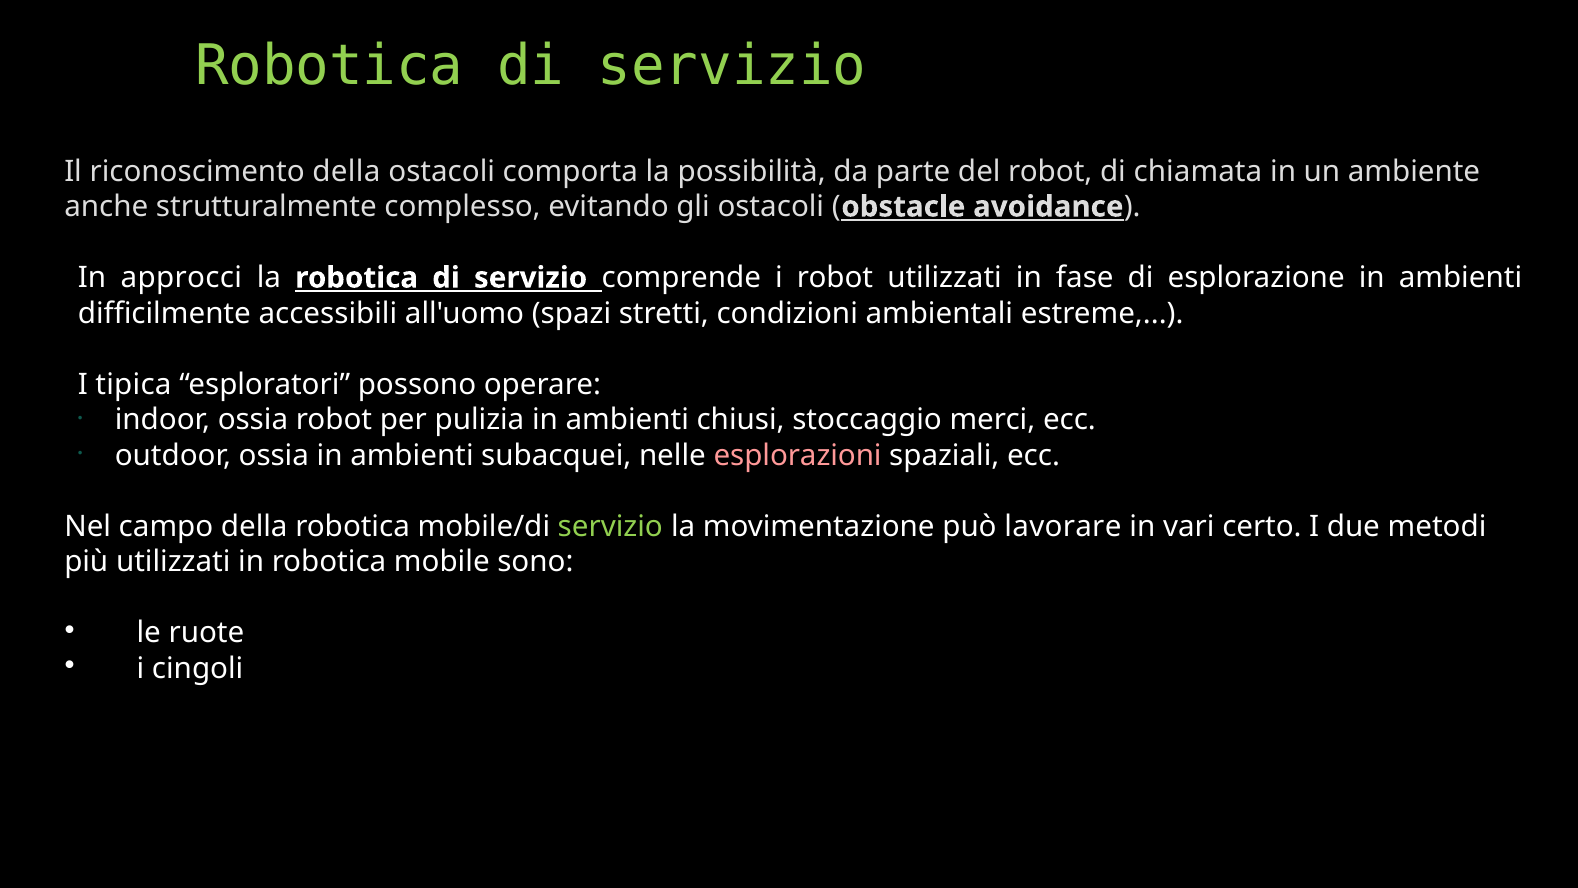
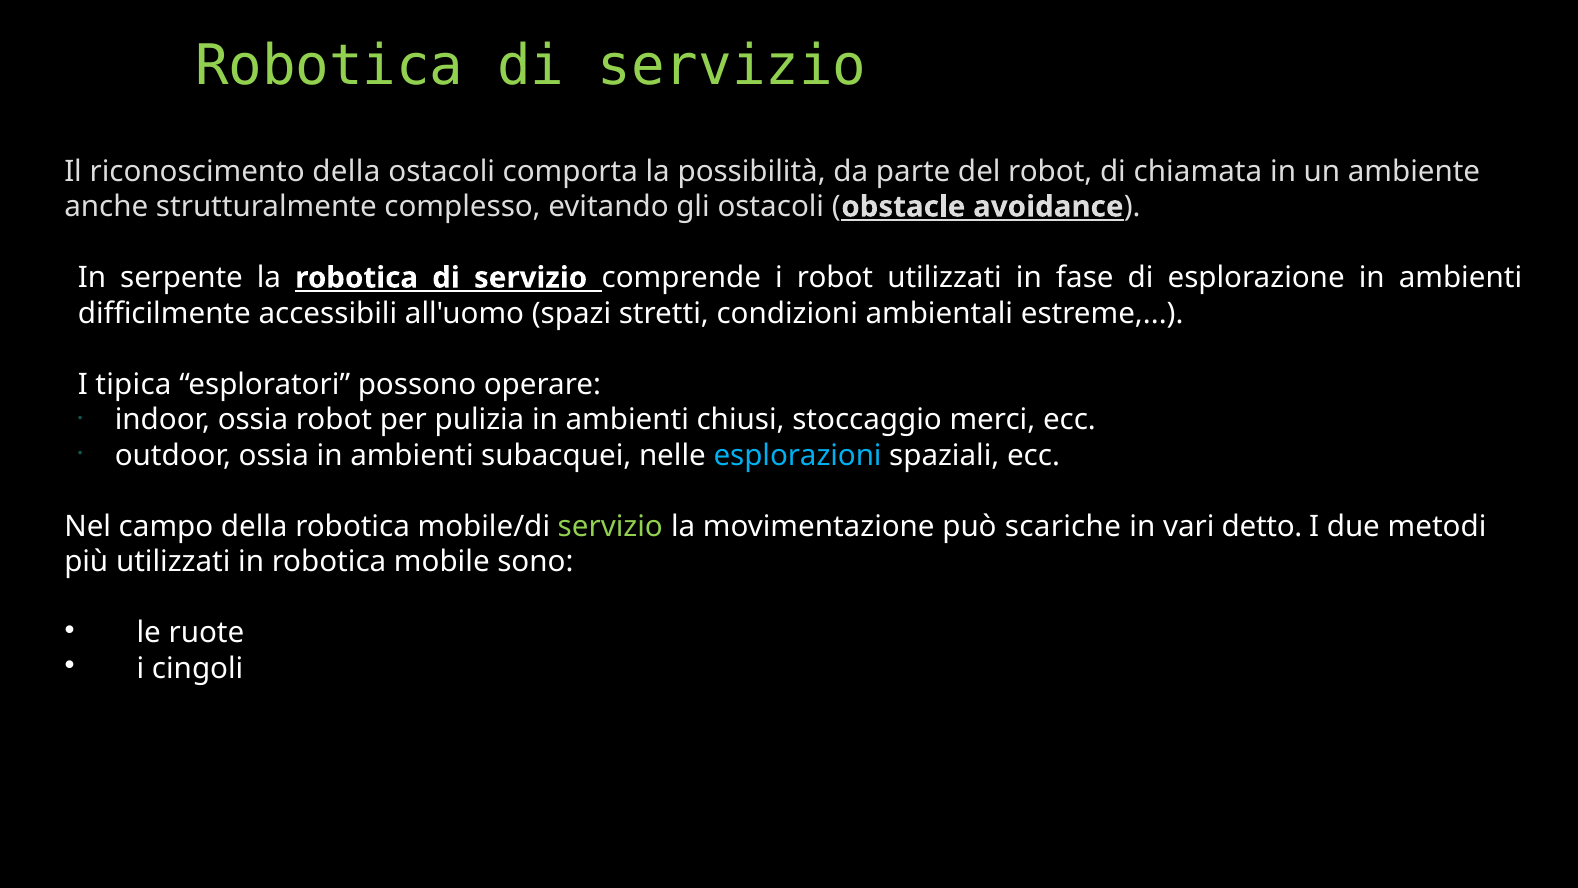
approcci: approcci -> serpente (182, 278)
esplorazioni colour: pink -> light blue (798, 455)
lavorare: lavorare -> scariche (1063, 526)
certo: certo -> detto (1262, 526)
